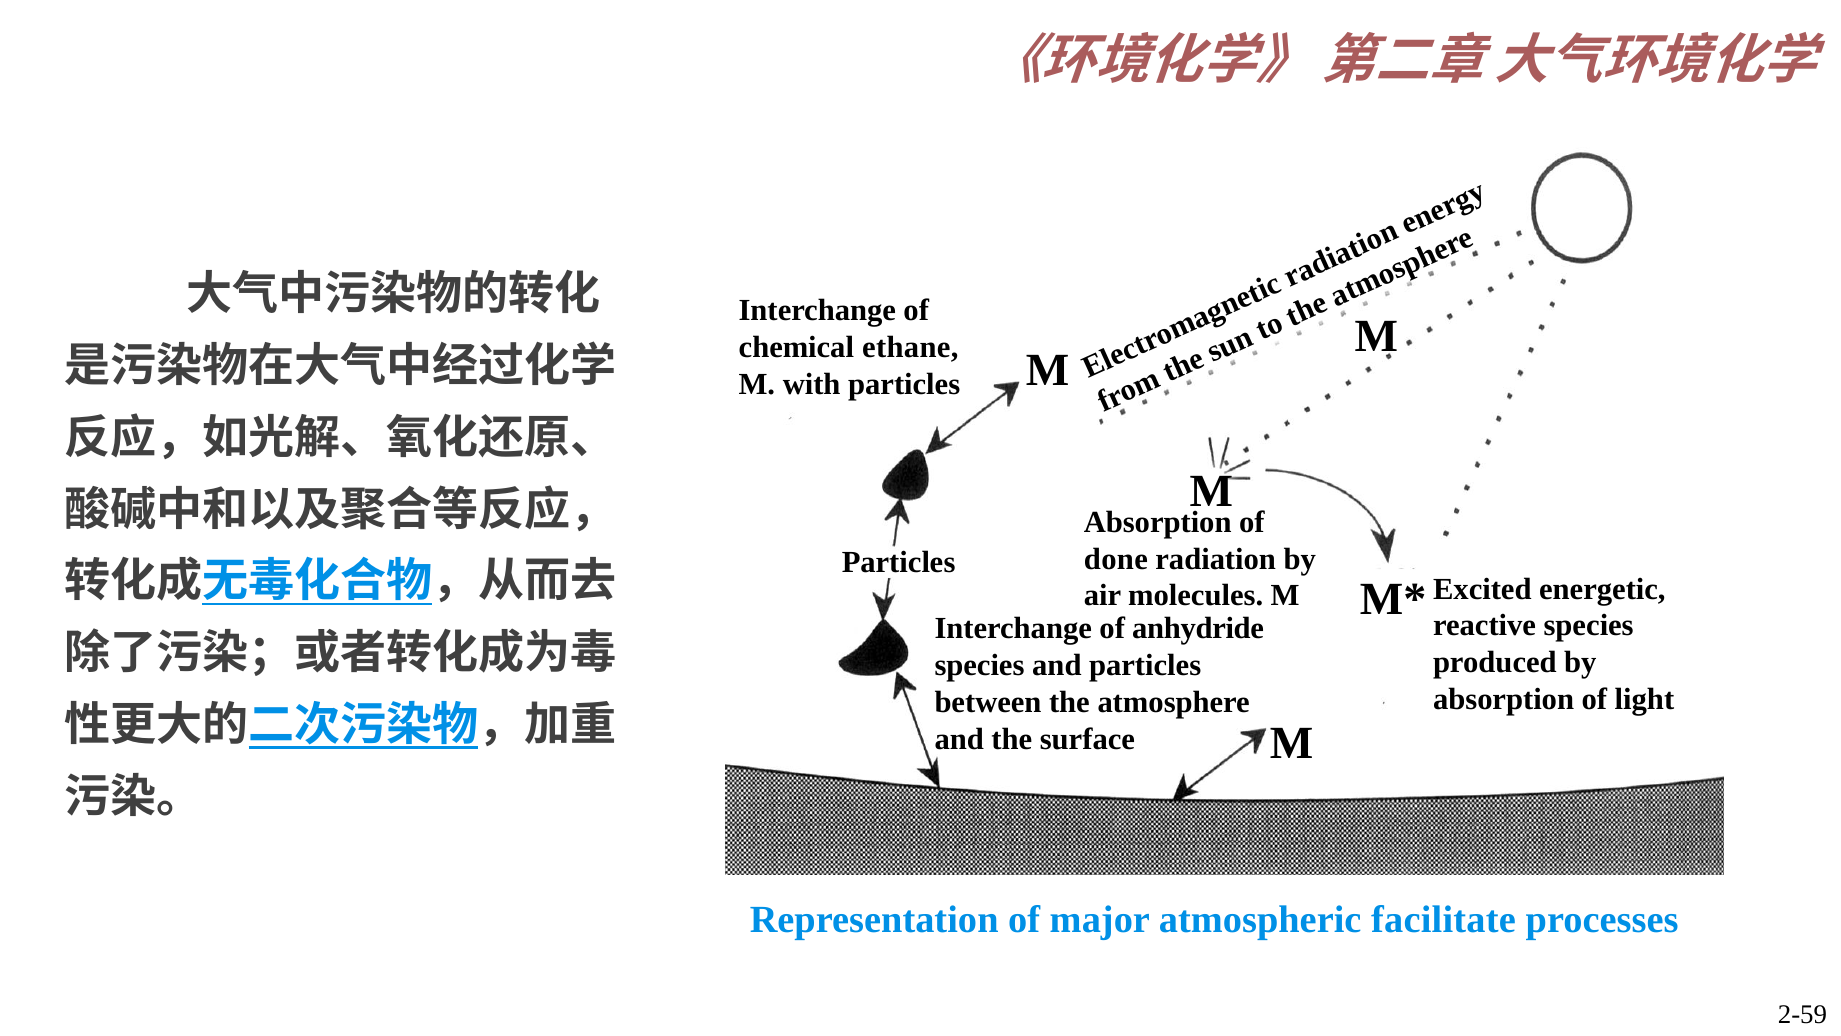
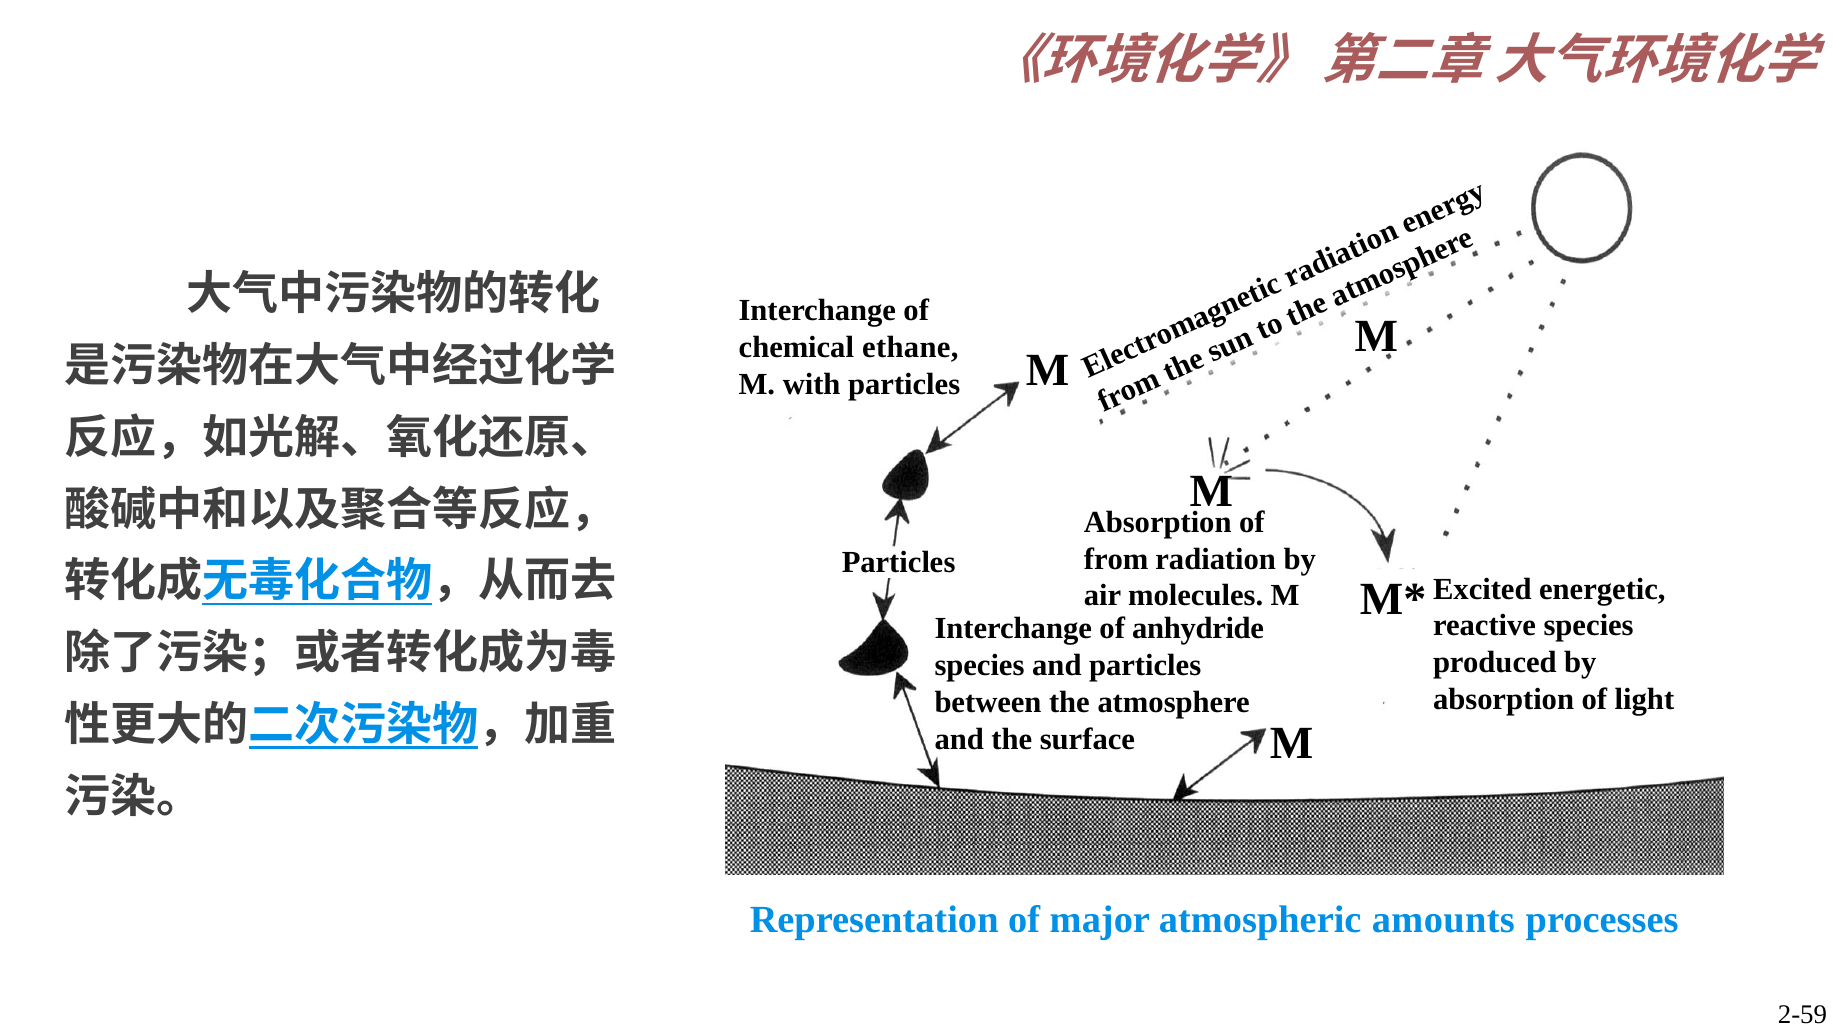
done: done -> from (1116, 559)
facilitate: facilitate -> amounts (1443, 920)
